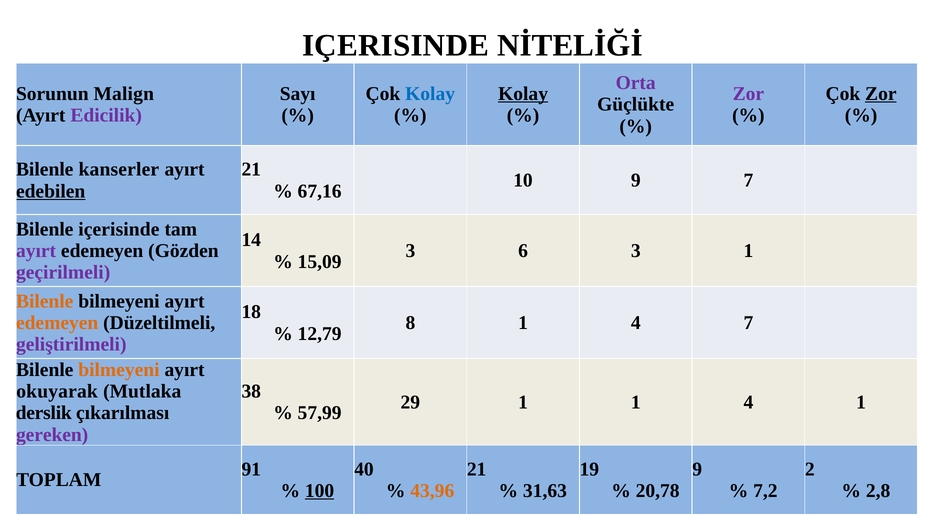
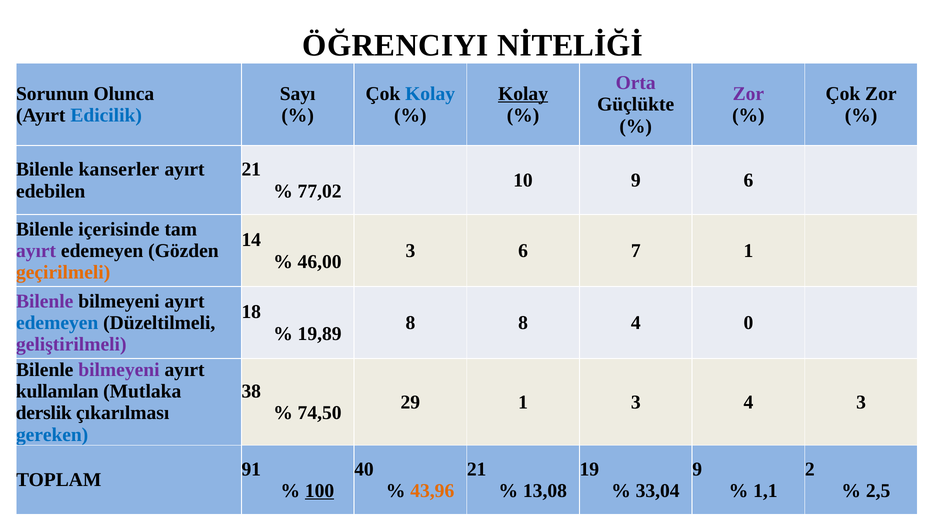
IÇERISINDE: IÇERISINDE -> ÖĞRENCIYI (396, 45)
Malign: Malign -> Olunca (124, 93)
Zor underline: present -> none (881, 93)
Edicilik colour: purple -> blue (106, 115)
9 7: 7 -> 6 (748, 180)
edebilen underline: present -> none (51, 191)
67,16: 67,16 -> 77,02 (320, 191)
6 3: 3 -> 7 (636, 251)
15,09: 15,09 -> 46,00 (320, 261)
geçirilmeli colour: purple -> orange (63, 272)
Bilenle colour: orange -> purple (45, 301)
edemeyen colour: orange -> blue (57, 322)
8 1: 1 -> 8 (523, 322)
4 7: 7 -> 0 (748, 322)
12,79: 12,79 -> 19,89 (320, 333)
bilmeyeni colour: orange -> purple (119, 369)
okuyarak: okuyarak -> kullanılan (57, 391)
1 1: 1 -> 3 (636, 402)
4 1: 1 -> 3 (861, 402)
57,99: 57,99 -> 74,50 (320, 413)
gereken colour: purple -> blue (52, 434)
31,63: 31,63 -> 13,08 (545, 490)
20,78: 20,78 -> 33,04 (658, 490)
7,2: 7,2 -> 1,1 (765, 490)
2,8: 2,8 -> 2,5 (878, 490)
